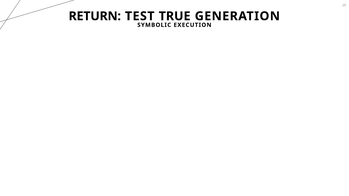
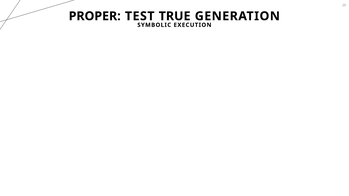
RETURN: RETURN -> PROPER (95, 16)
